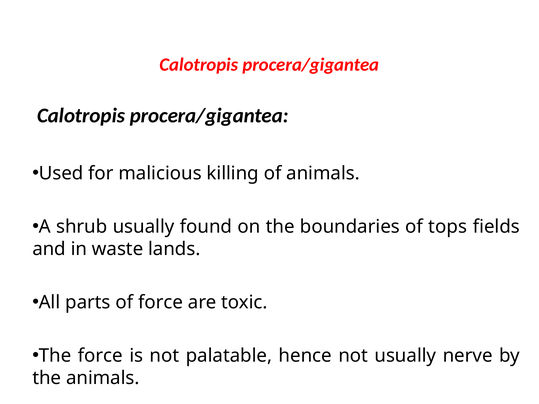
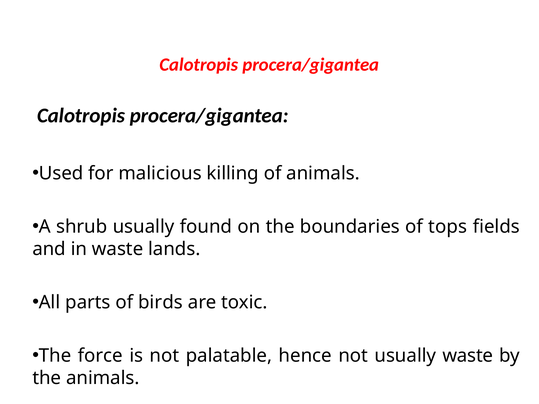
of force: force -> birds (160, 302)
usually nerve: nerve -> waste (468, 356)
